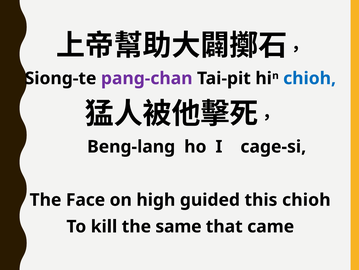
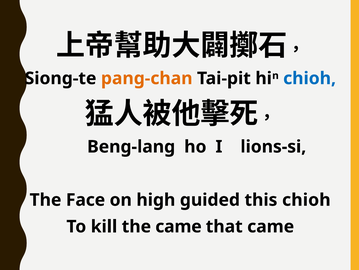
pang-chan colour: purple -> orange (147, 78)
cage-si: cage-si -> lions-si (273, 146)
the same: same -> came (178, 226)
